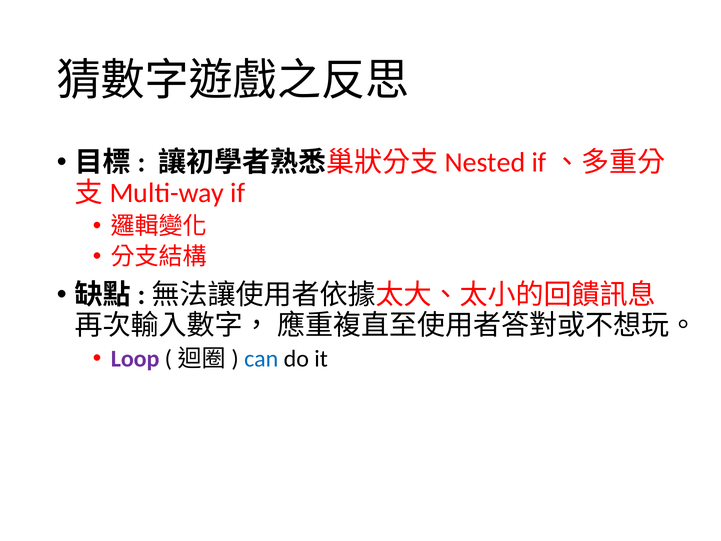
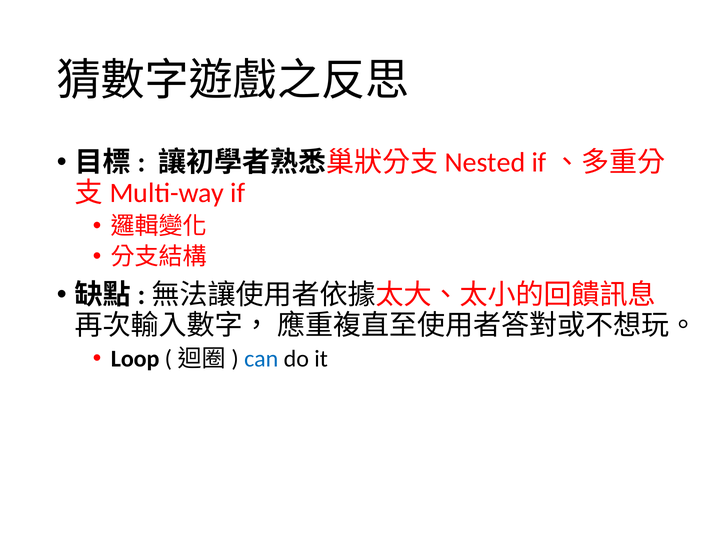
Loop colour: purple -> black (135, 358)
